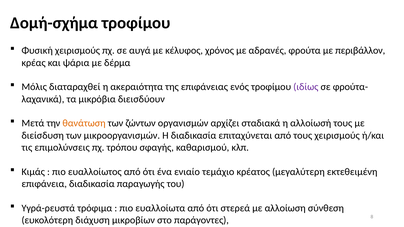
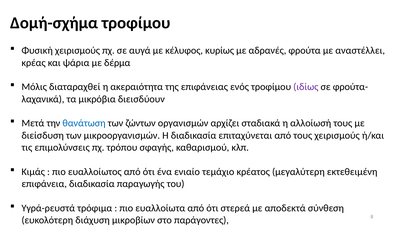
χρόνος: χρόνος -> κυρίως (220, 51)
περιβάλλον: περιβάλλον -> αναστέλλει (360, 51)
θανάτωση colour: orange -> blue (84, 123)
αλλοίωση: αλλοίωση -> αποδεκτά (285, 208)
